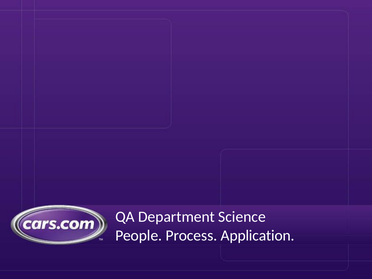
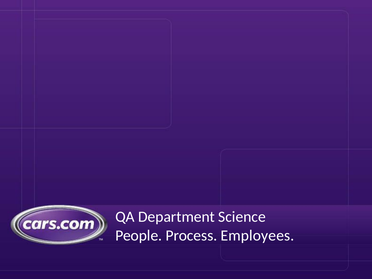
Application: Application -> Employees (257, 235)
